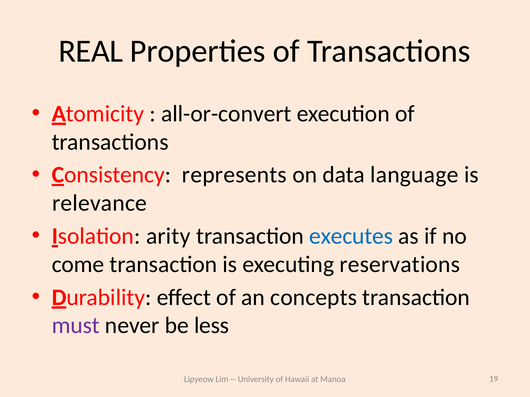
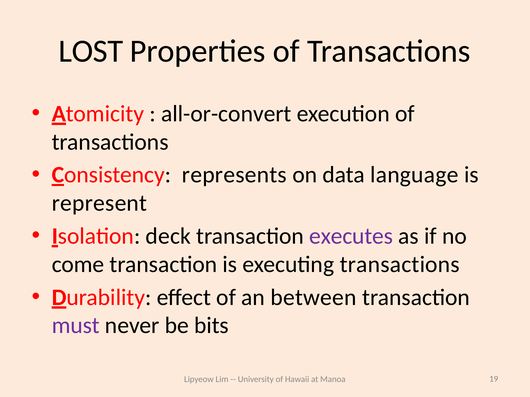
REAL: REAL -> LOST (91, 51)
relevance: relevance -> represent (99, 203)
arity: arity -> deck (168, 236)
executes colour: blue -> purple (351, 236)
executing reservations: reservations -> transactions (400, 265)
concepts: concepts -> between (314, 298)
less: less -> bits (211, 326)
